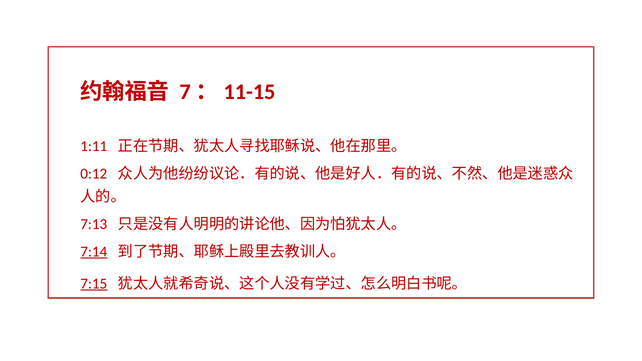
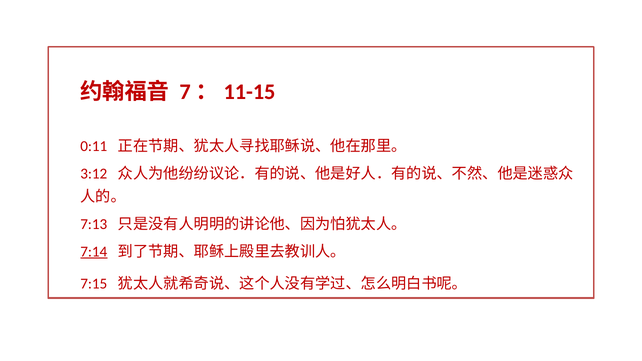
1:11: 1:11 -> 0:11 (94, 146)
0:12: 0:12 -> 3:12 (94, 174)
7:15 underline: present -> none (94, 284)
